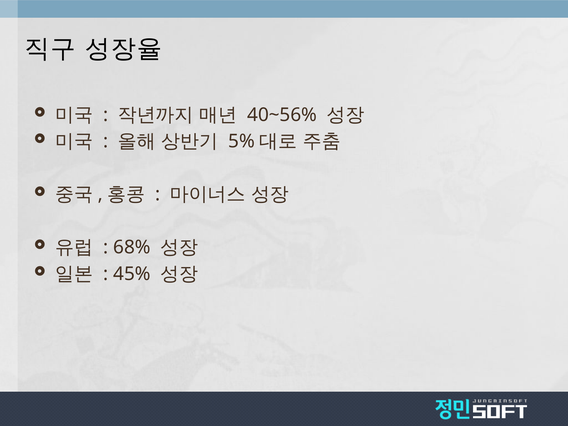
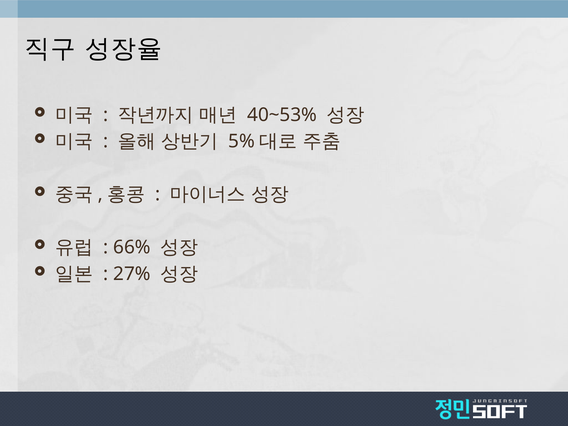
40~56%: 40~56% -> 40~53% (282, 115)
68%: 68% -> 66% (132, 247)
45%: 45% -> 27% (132, 274)
